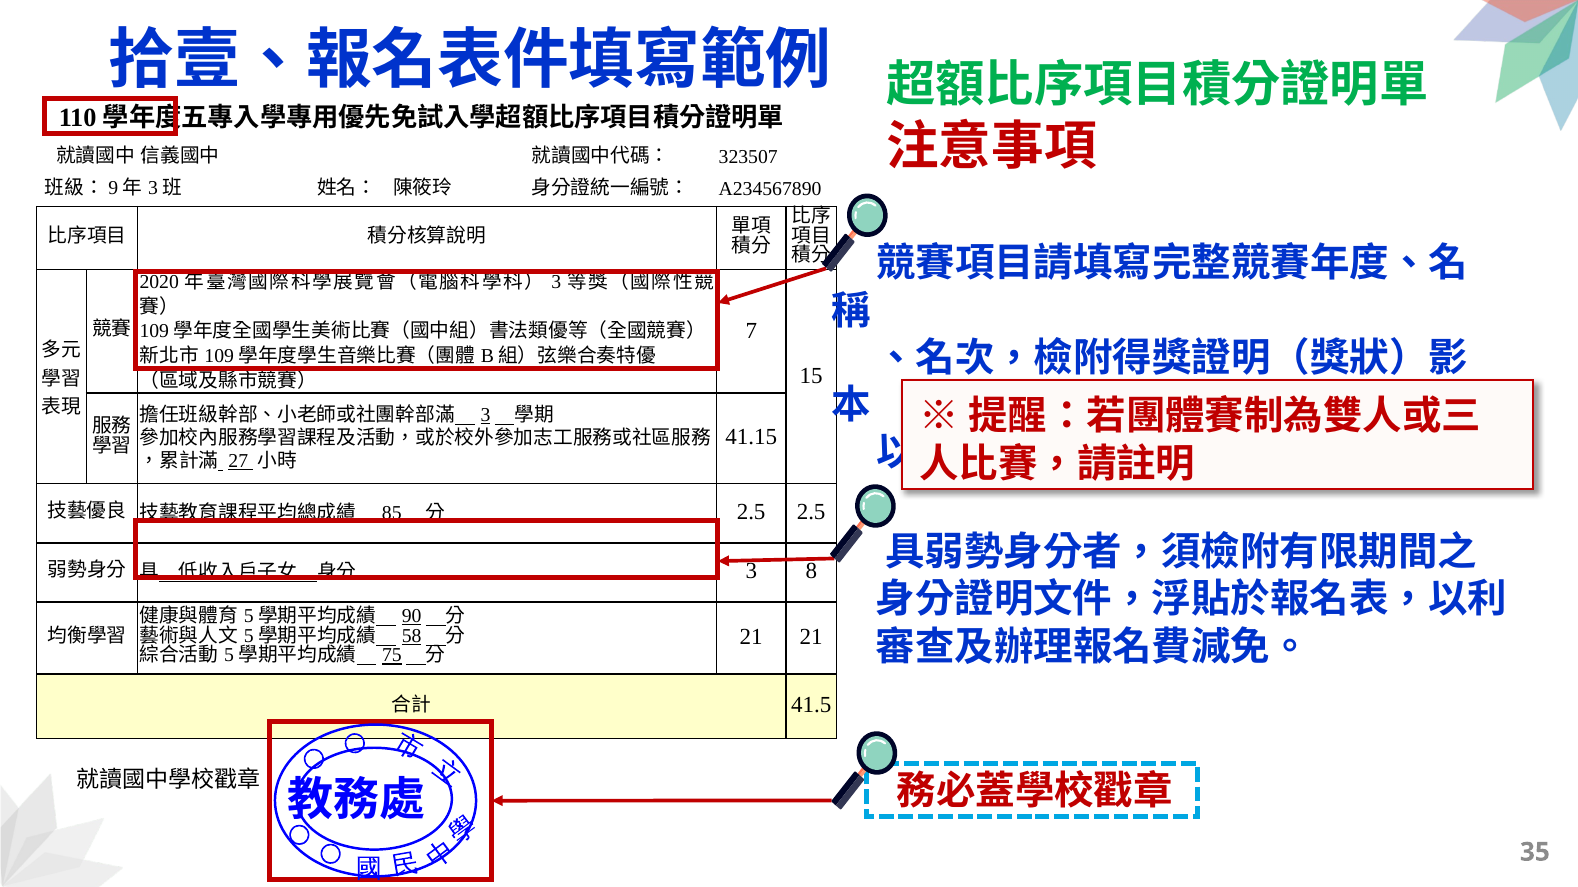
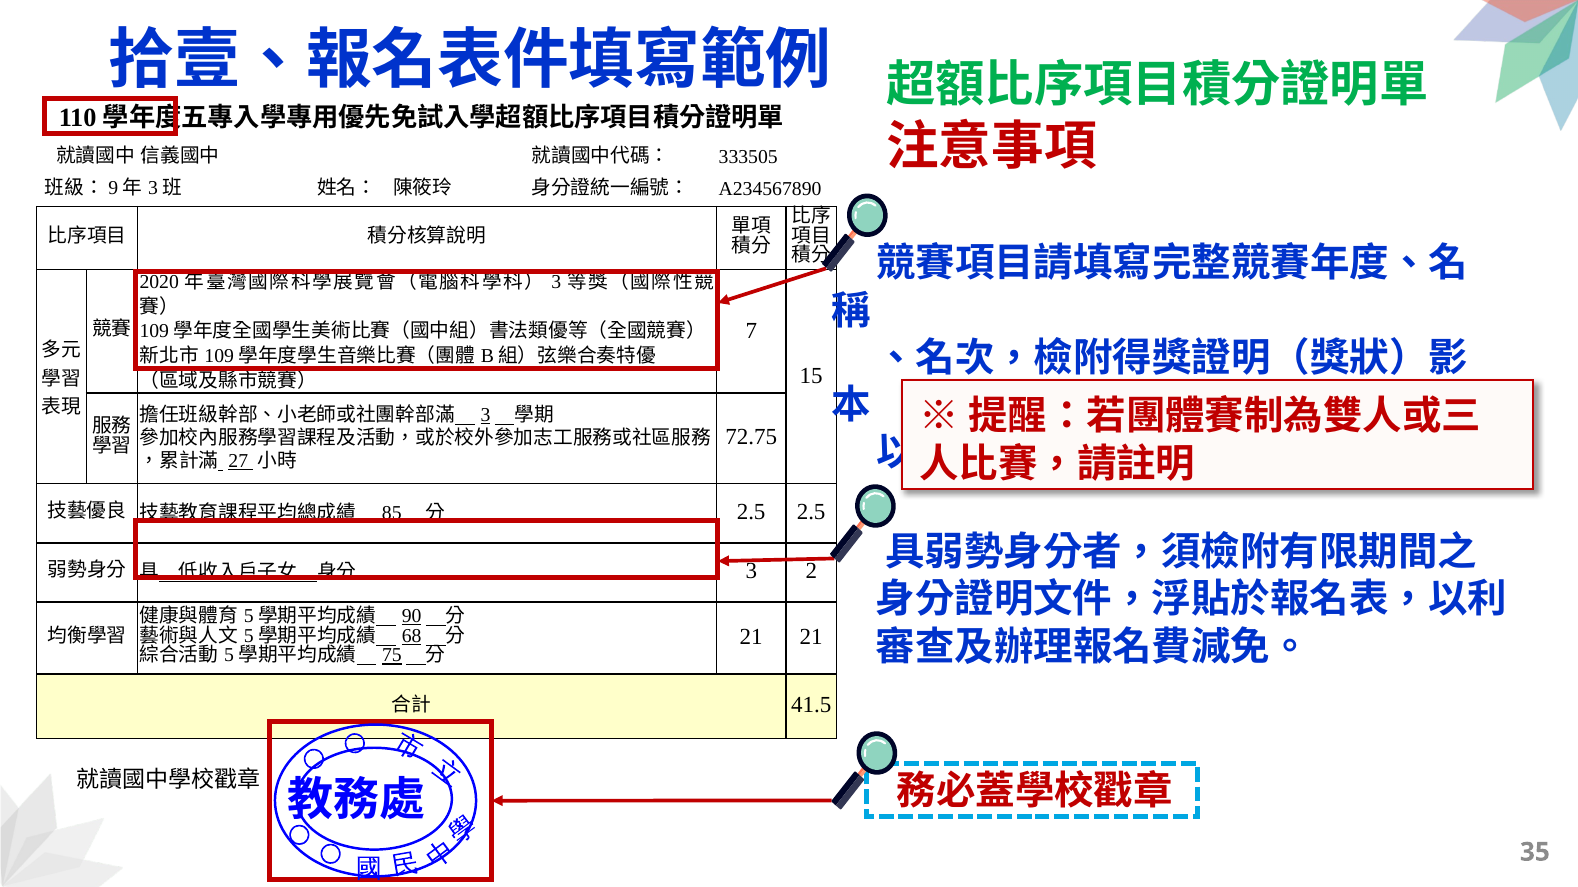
323507: 323507 -> 333505 (748, 158)
41.15: 41.15 -> 72.75 (751, 438)
8: 8 -> 2 (811, 572)
58: 58 -> 68 (412, 636)
